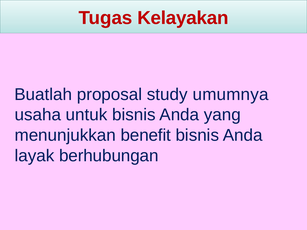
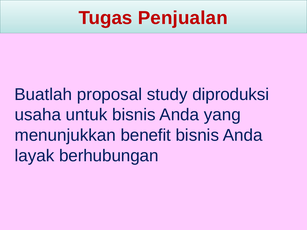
Kelayakan: Kelayakan -> Penjualan (183, 18)
umumnya: umumnya -> diproduksi (231, 94)
